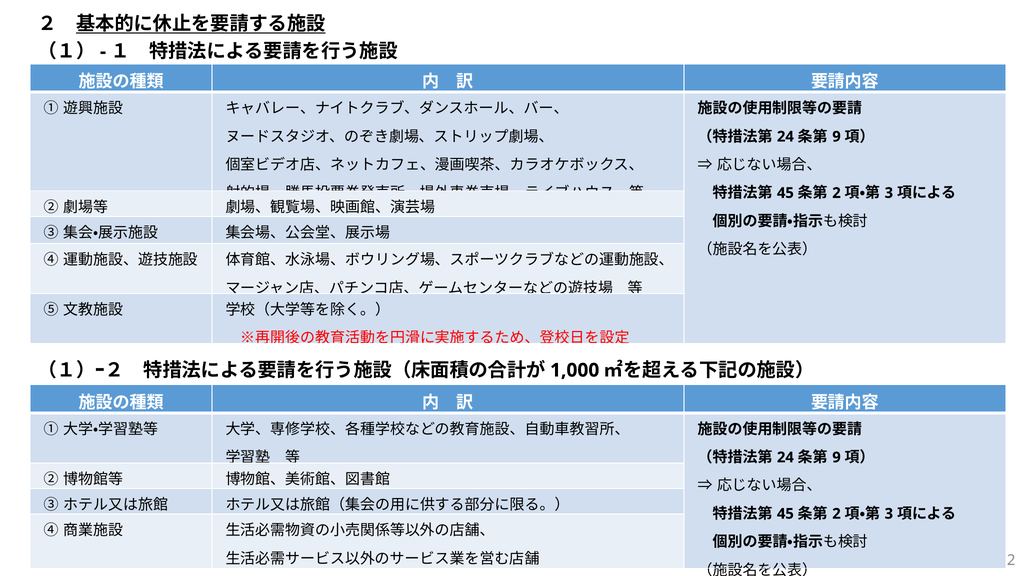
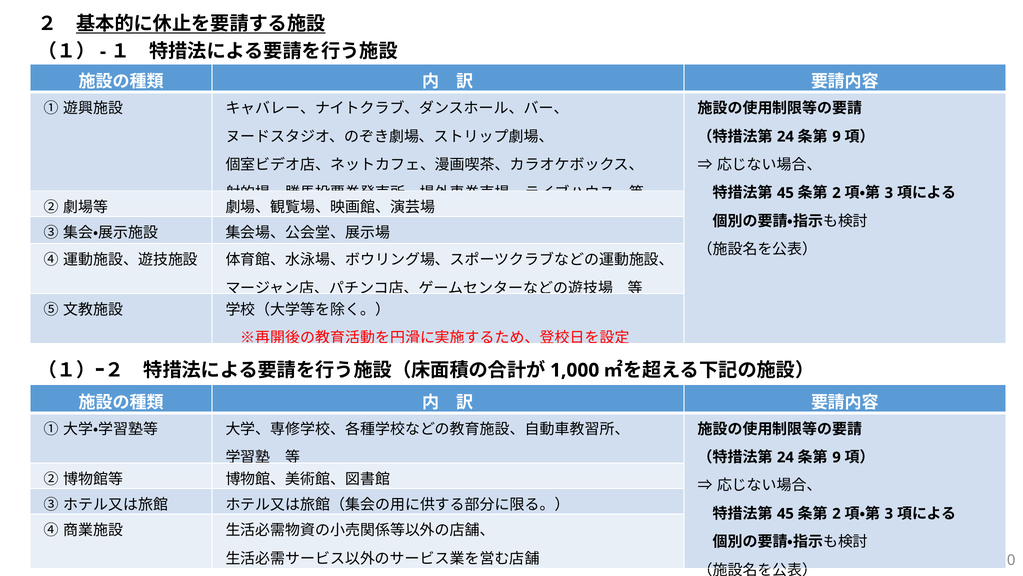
2: 2 -> 0 (1011, 560)
